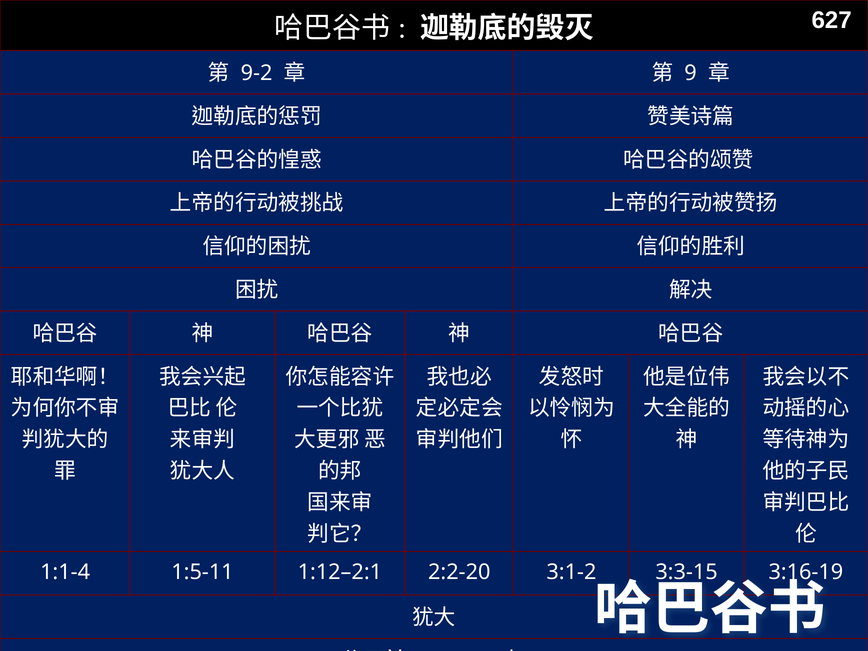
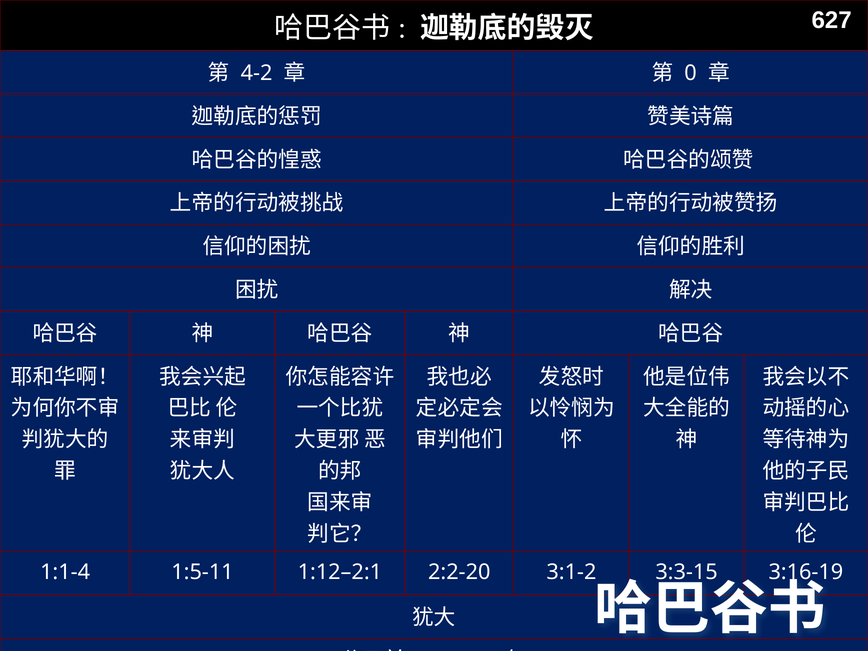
9-2: 9-2 -> 4-2 (257, 73)
9: 9 -> 0 (691, 73)
